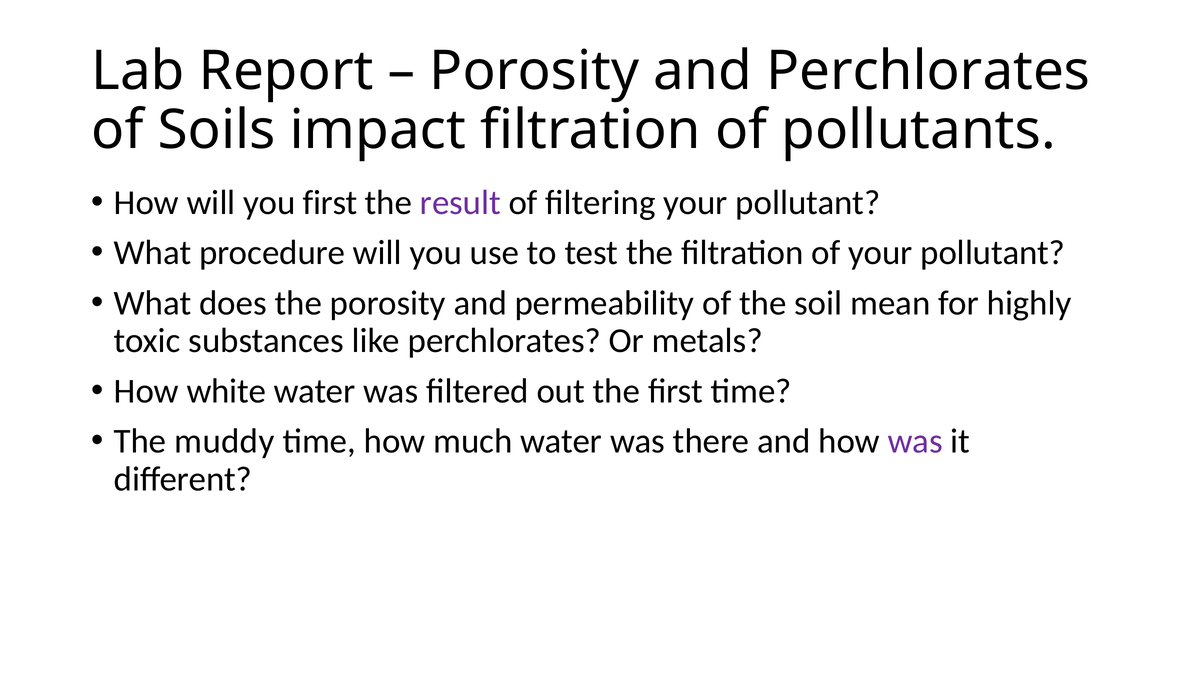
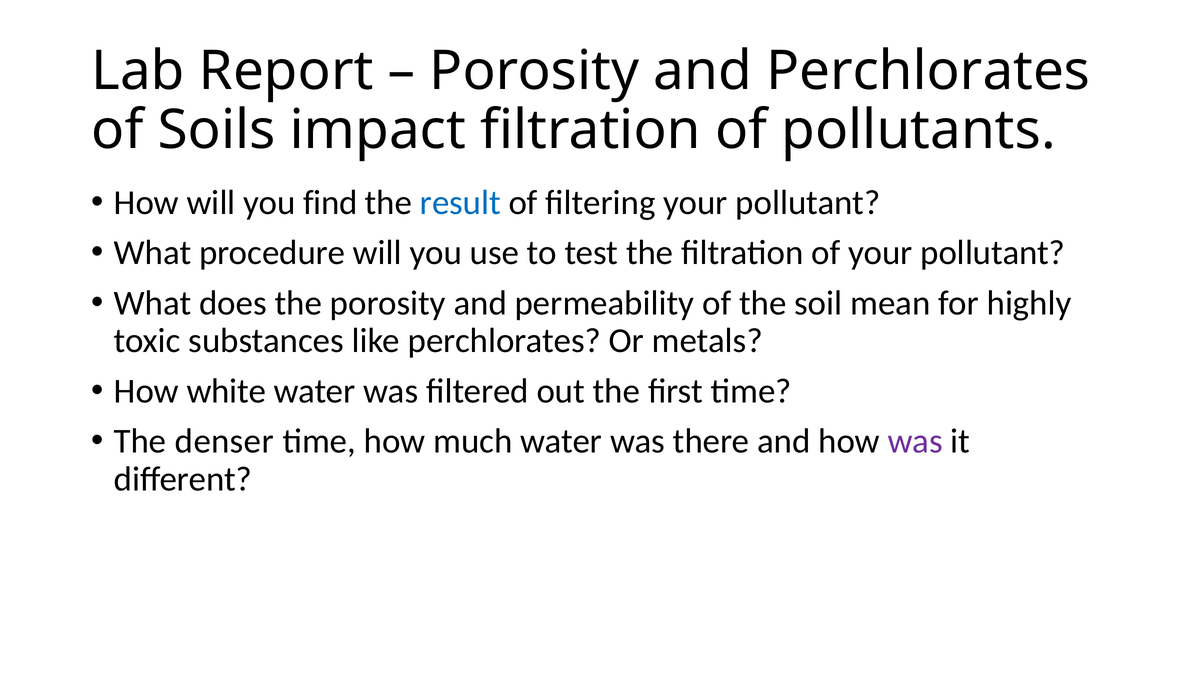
you first: first -> find (330, 203)
result colour: purple -> blue (460, 203)
muddy: muddy -> denser (224, 441)
